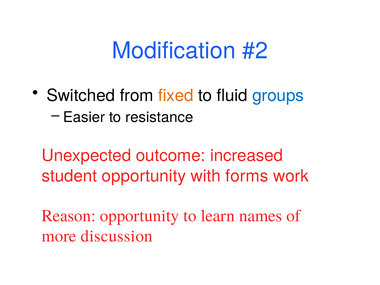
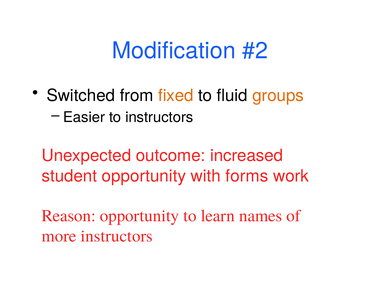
groups colour: blue -> orange (278, 96)
to resistance: resistance -> instructors (159, 117)
more discussion: discussion -> instructors (117, 236)
